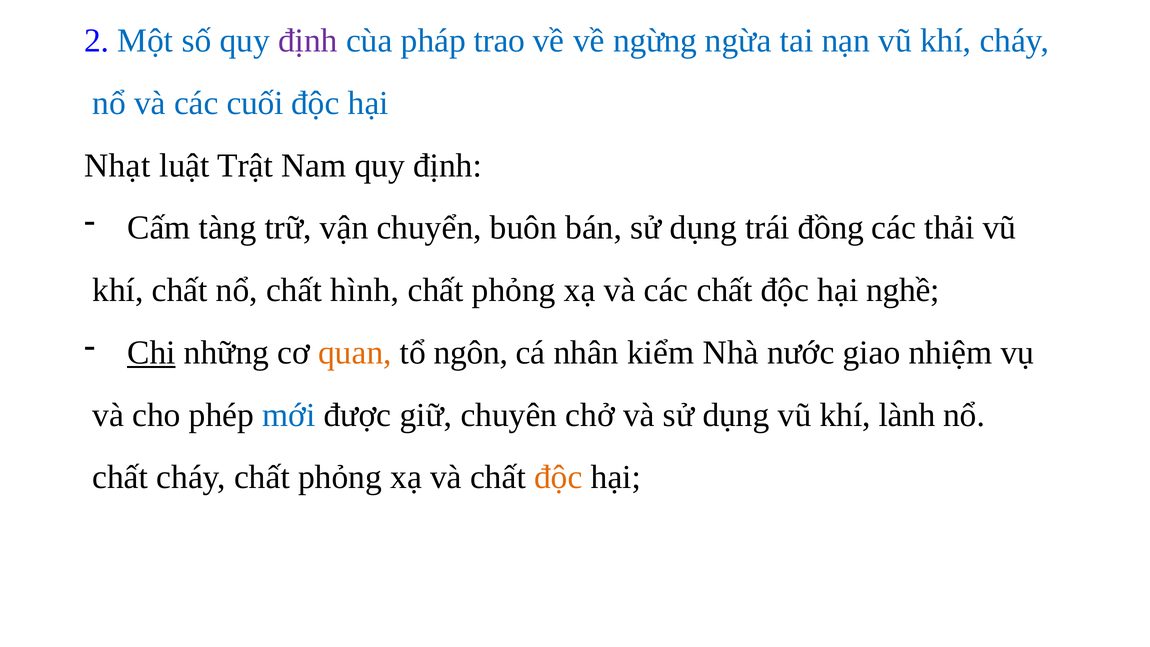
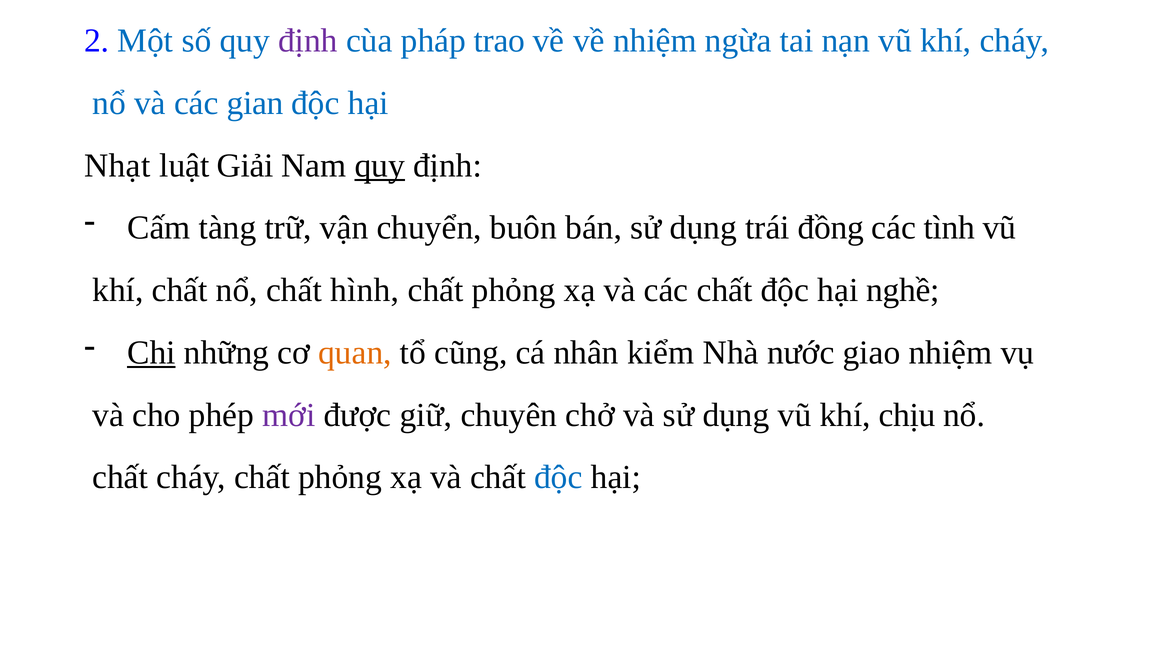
về ngừng: ngừng -> nhiệm (655, 41)
cuối: cuối -> gian (255, 103)
Trật: Trật -> Giải (245, 165)
quy underline: none -> present (380, 165)
thải: thải -> tình (950, 228)
ngôn: ngôn -> cũng (471, 353)
mới colour: blue -> purple (289, 415)
lành: lành -> chịu (907, 415)
độc colour: orange -> blue (558, 477)
